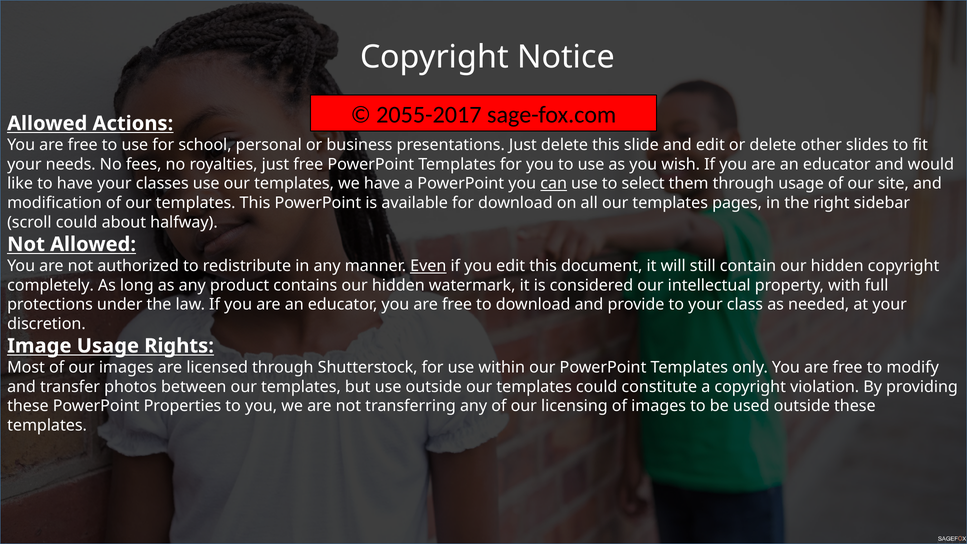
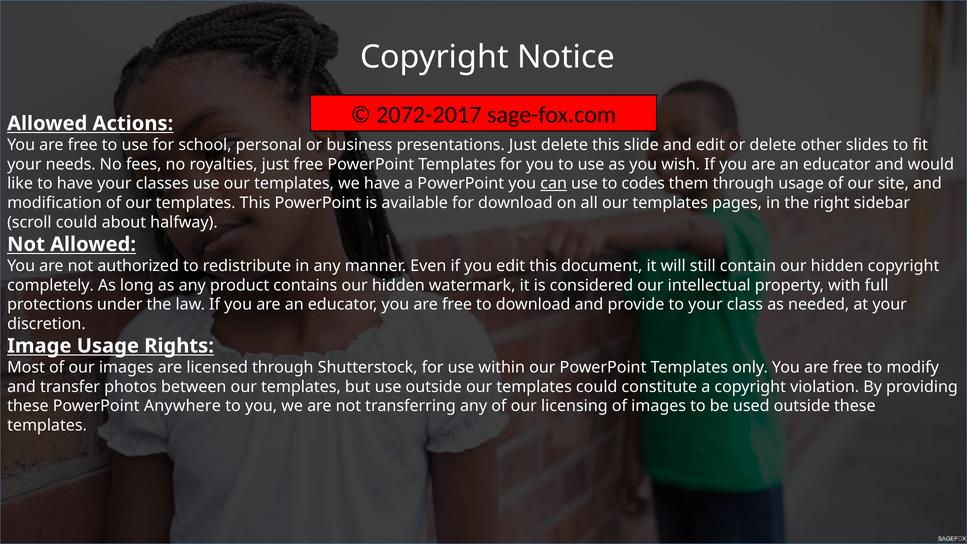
2055-2017: 2055-2017 -> 2072-2017 (429, 115)
select: select -> codes (643, 184)
Even underline: present -> none (428, 266)
Properties: Properties -> Anywhere (182, 406)
